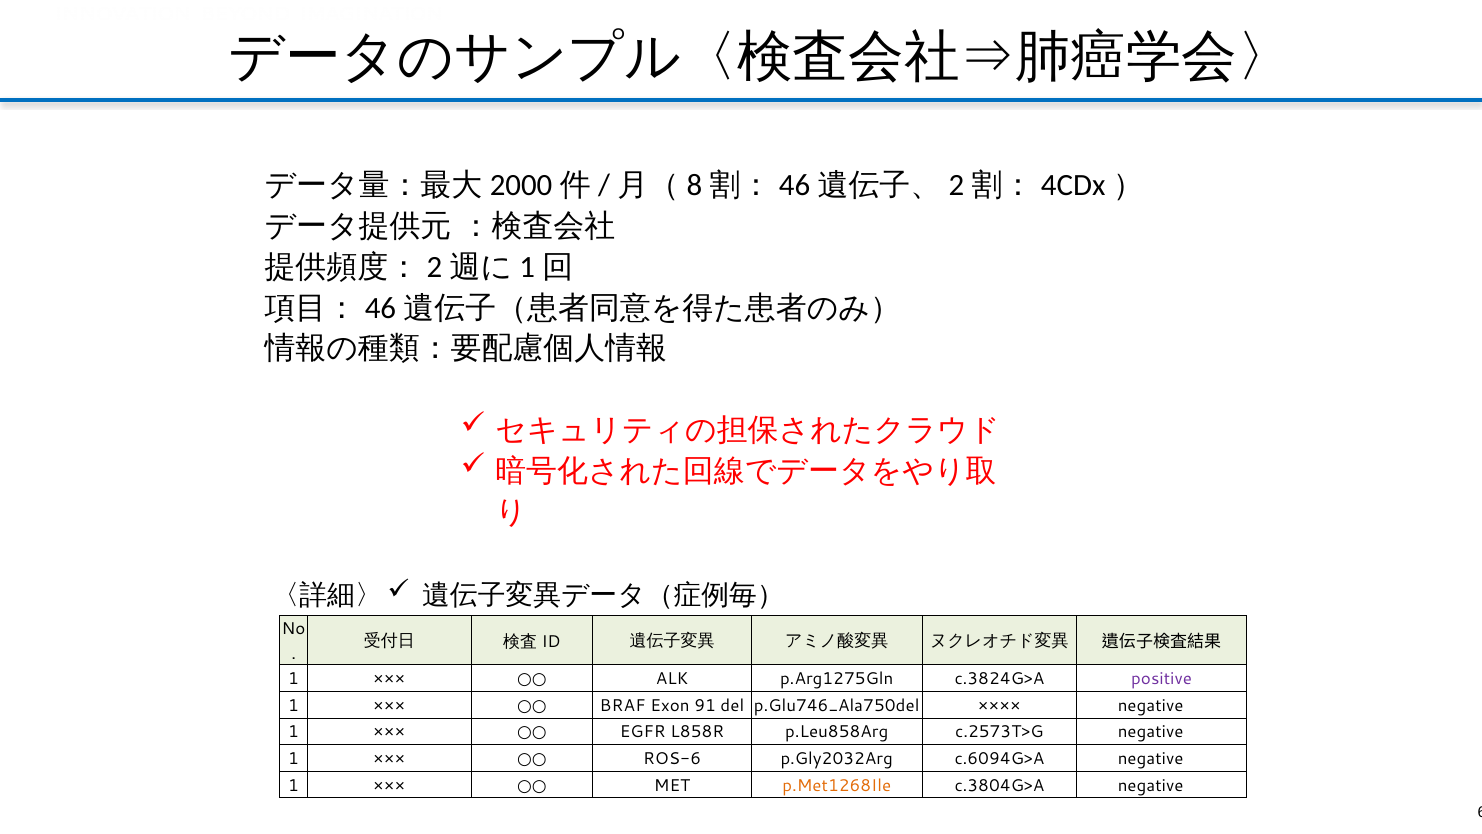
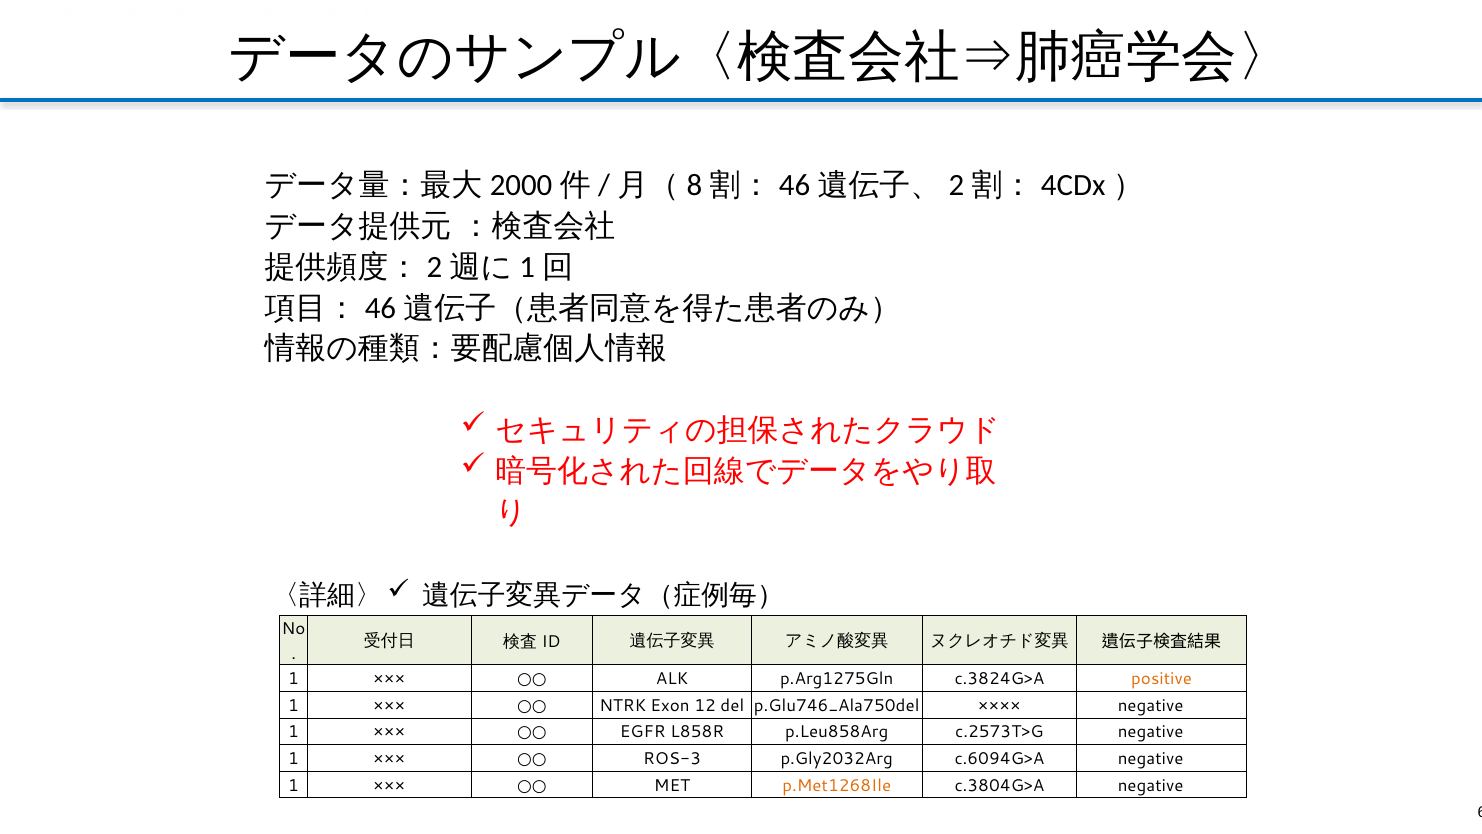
positive colour: purple -> orange (1162, 679)
BRAF: BRAF -> NTRK (623, 705)
91: 91 -> 12 (705, 705)
ROS-6: ROS-6 -> ROS-3 (672, 759)
